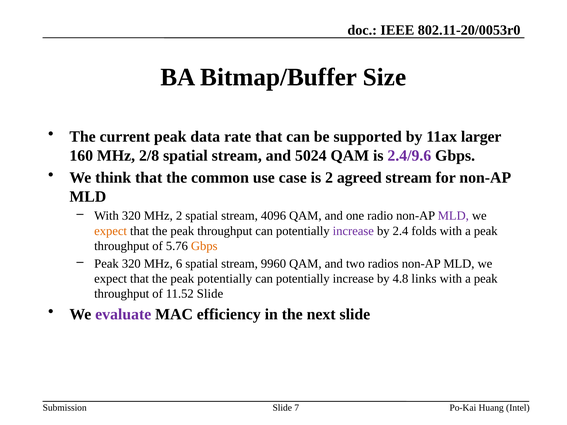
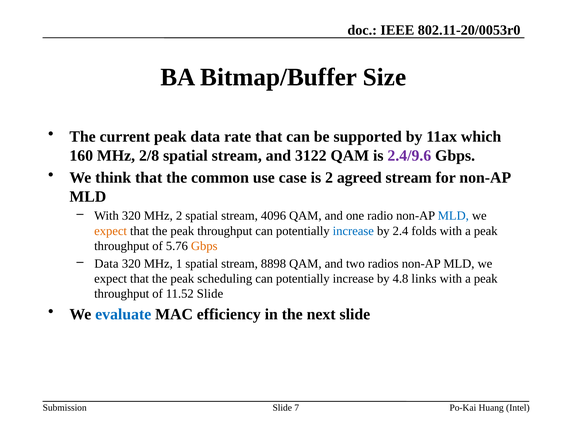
larger: larger -> which (481, 137)
5024: 5024 -> 3122 (311, 156)
MLD colour: purple -> blue (453, 216)
increase colour: purple -> blue (353, 231)
Peak: Peak -> Data (106, 264)
6: 6 -> 1 (179, 264)
9960: 9960 -> 8898 (273, 264)
peak potentially: potentially -> scheduling (225, 279)
evaluate colour: purple -> blue (123, 314)
